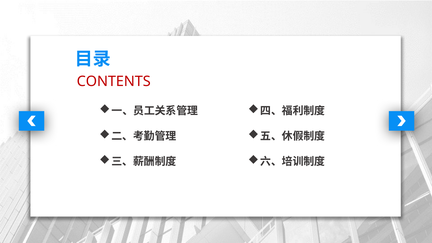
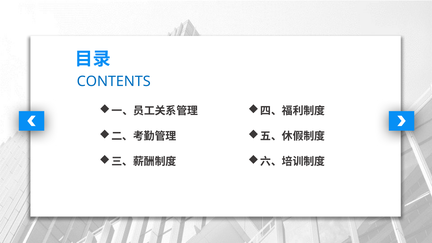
CONTENTS colour: red -> blue (114, 81)
